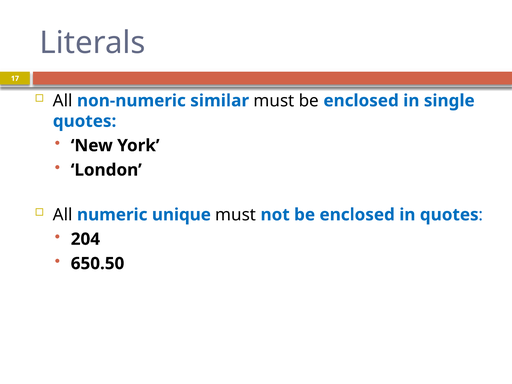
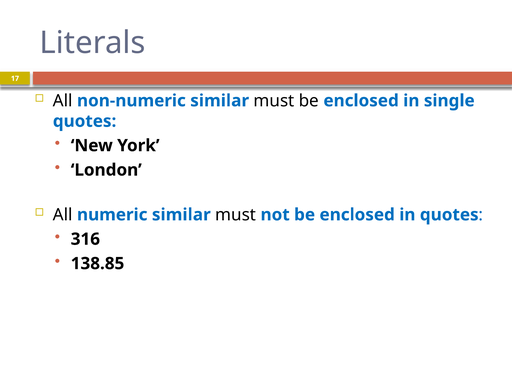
numeric unique: unique -> similar (181, 215)
204: 204 -> 316 (85, 239)
650.50: 650.50 -> 138.85 (98, 264)
